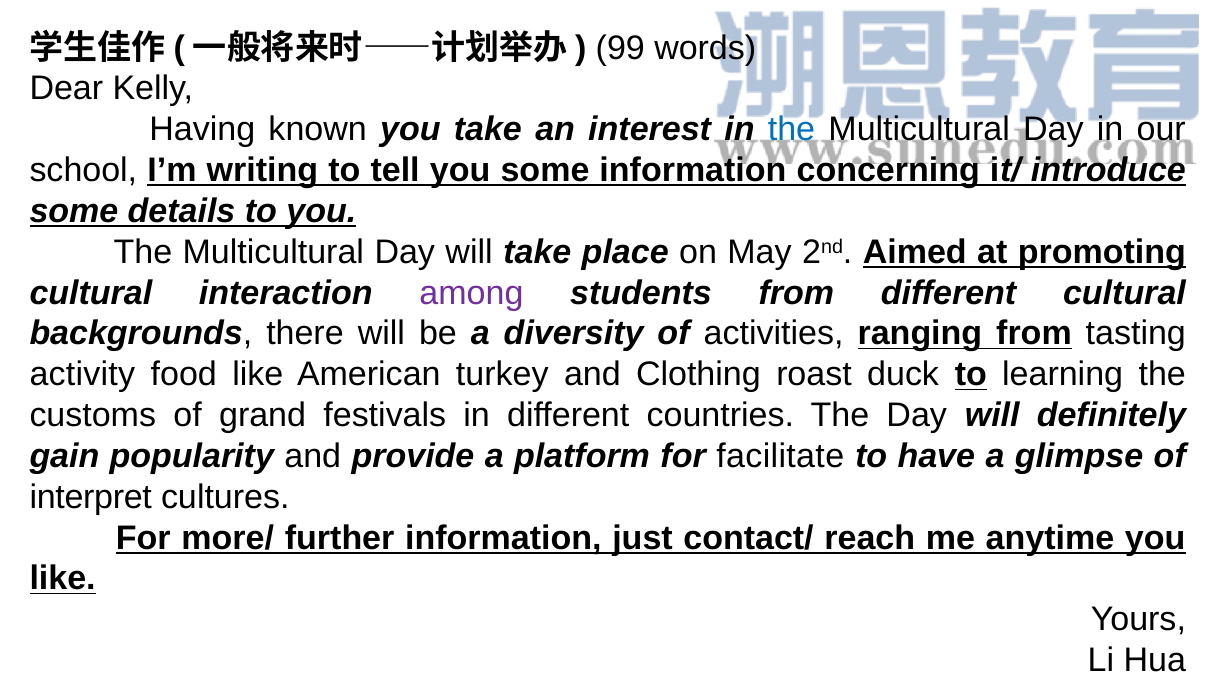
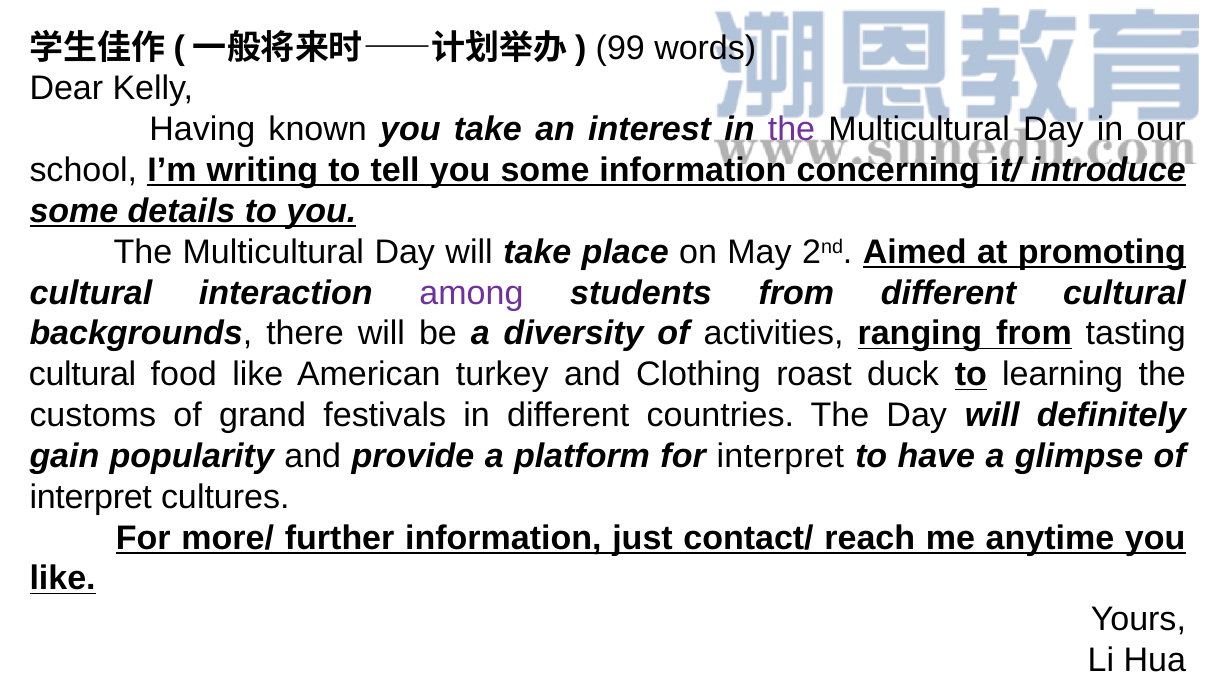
the colour: blue -> purple (792, 130)
activity: activity -> cultural (83, 375)
for facilitate: facilitate -> interpret (780, 456)
